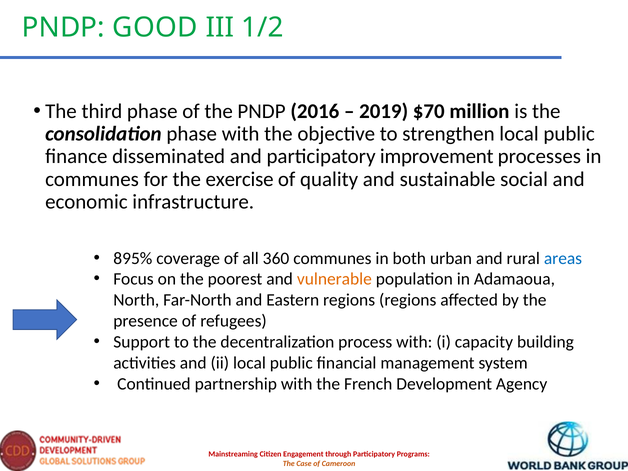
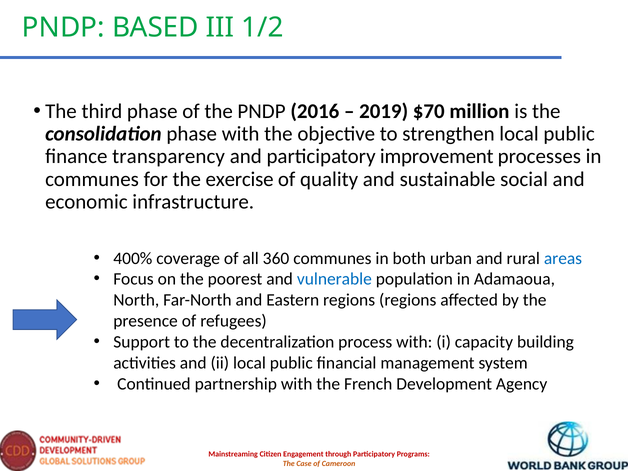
GOOD: GOOD -> BASED (155, 28)
disseminated: disseminated -> transparency (169, 157)
895%: 895% -> 400% (133, 258)
vulnerable colour: orange -> blue (334, 279)
